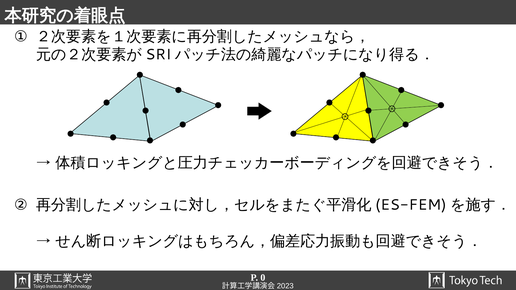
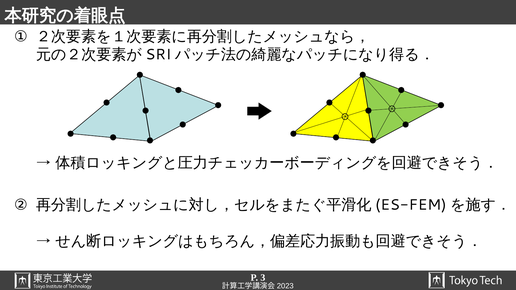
0: 0 -> 3 (263, 278)
